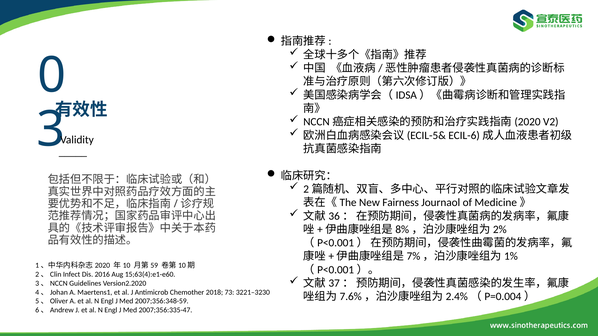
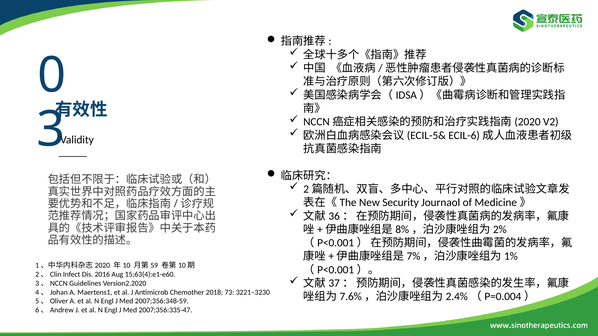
Fairness: Fairness -> Security (401, 203)
